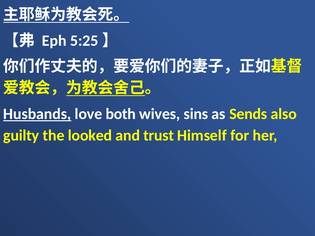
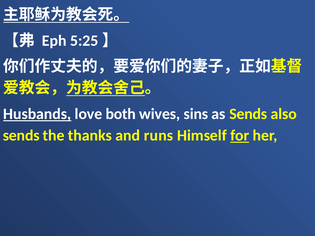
guilty: guilty -> sends (21, 136)
looked: looked -> thanks (90, 136)
trust: trust -> runs (159, 136)
for underline: none -> present (240, 136)
